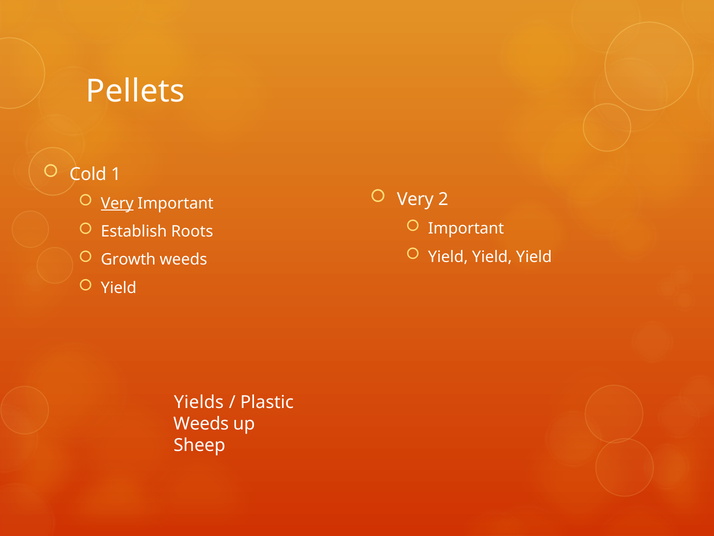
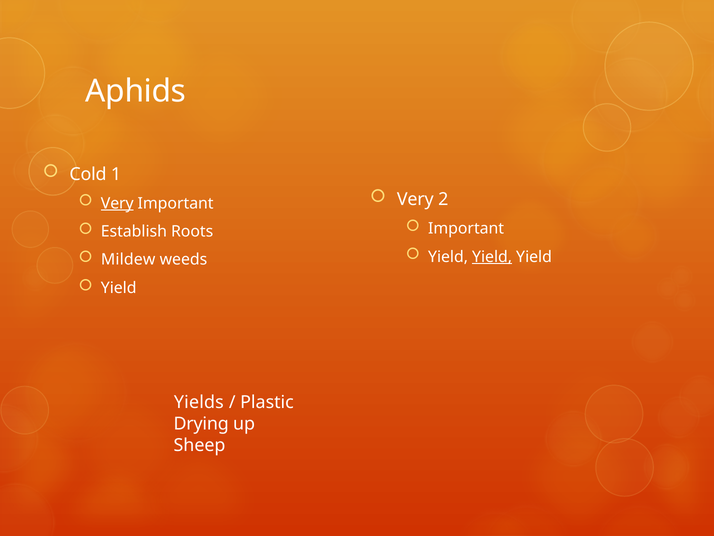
Pellets: Pellets -> Aphids (136, 91)
Yield underline: none -> present (492, 257)
Growth: Growth -> Mildew (128, 260)
Weeds: Weeds -> Drying (201, 424)
